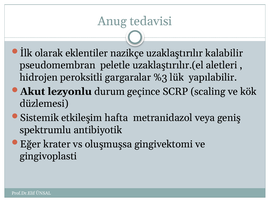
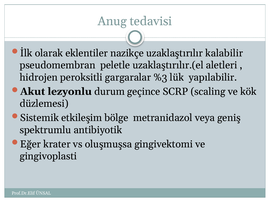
hafta: hafta -> bölge (116, 118)
